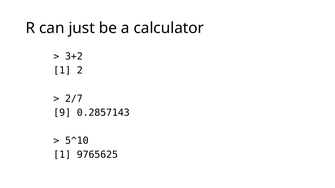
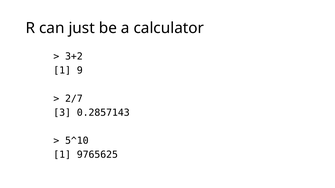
2: 2 -> 9 (80, 71)
9: 9 -> 3 (62, 113)
